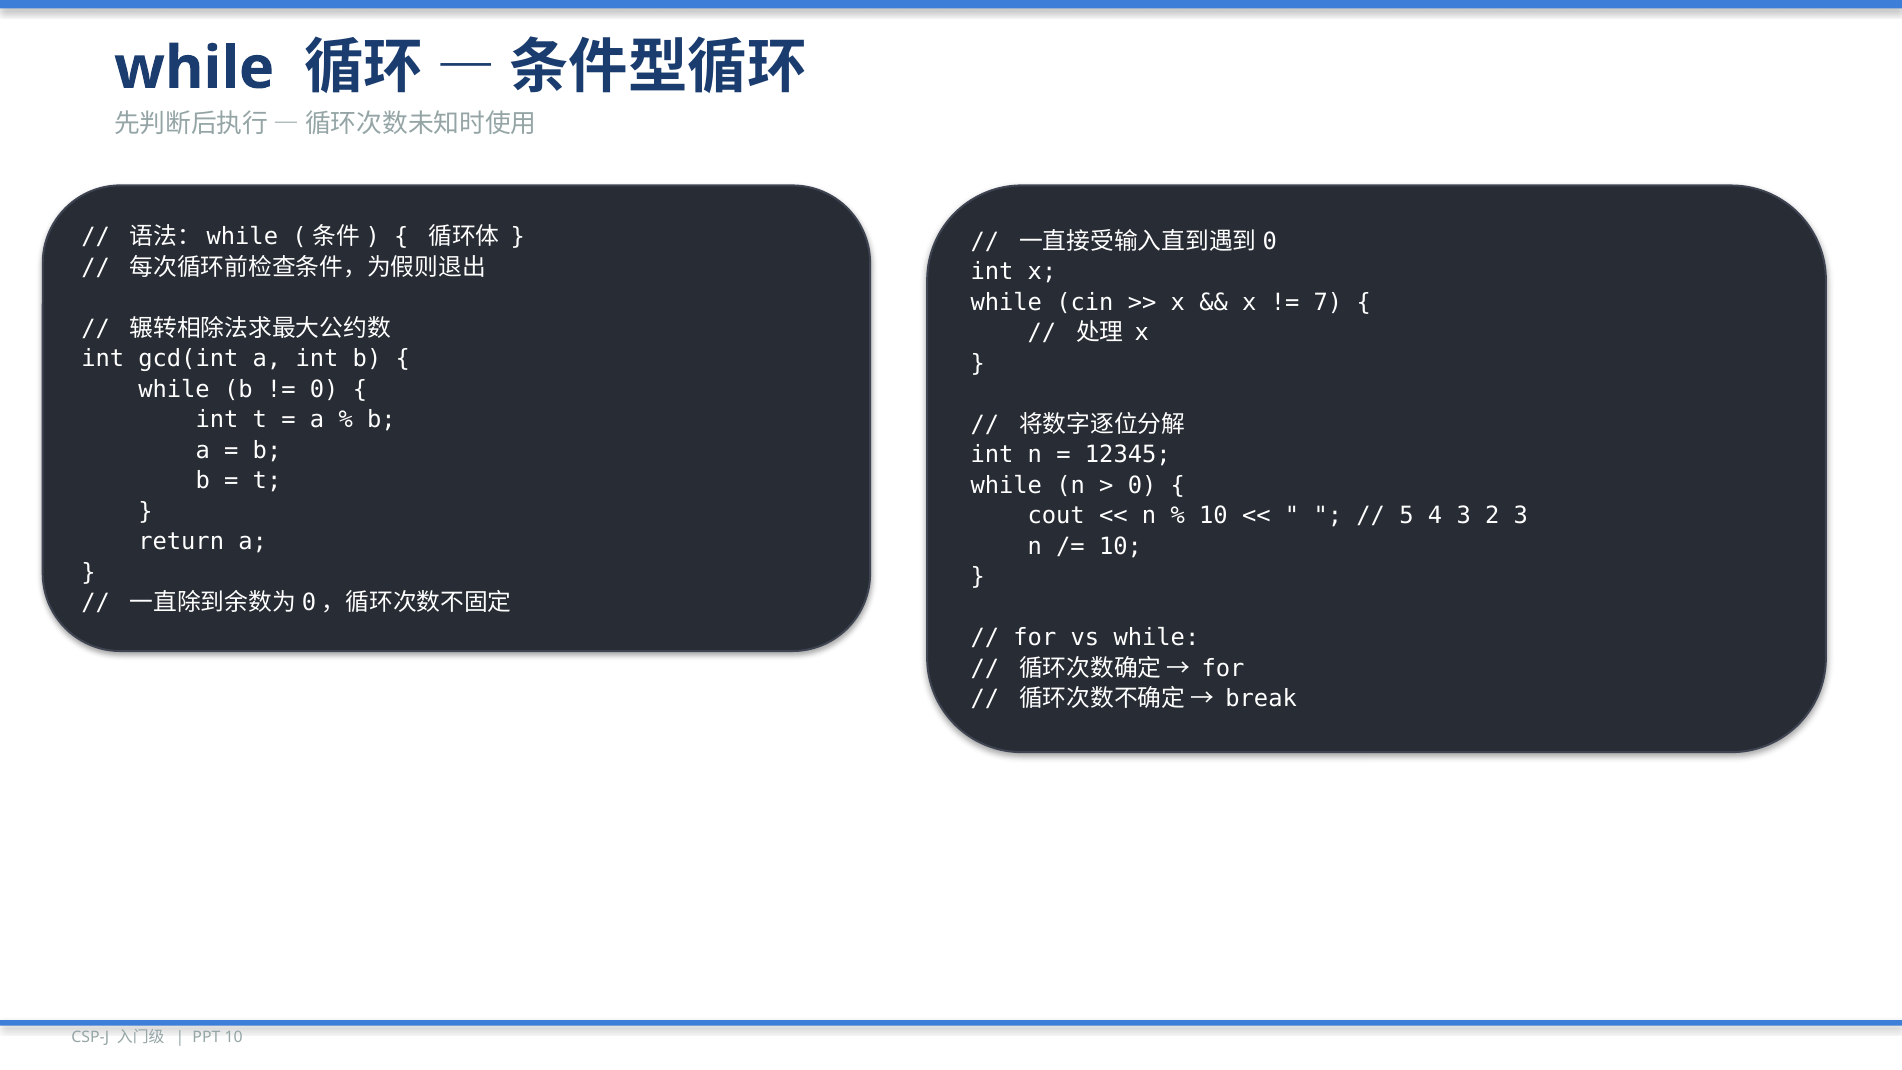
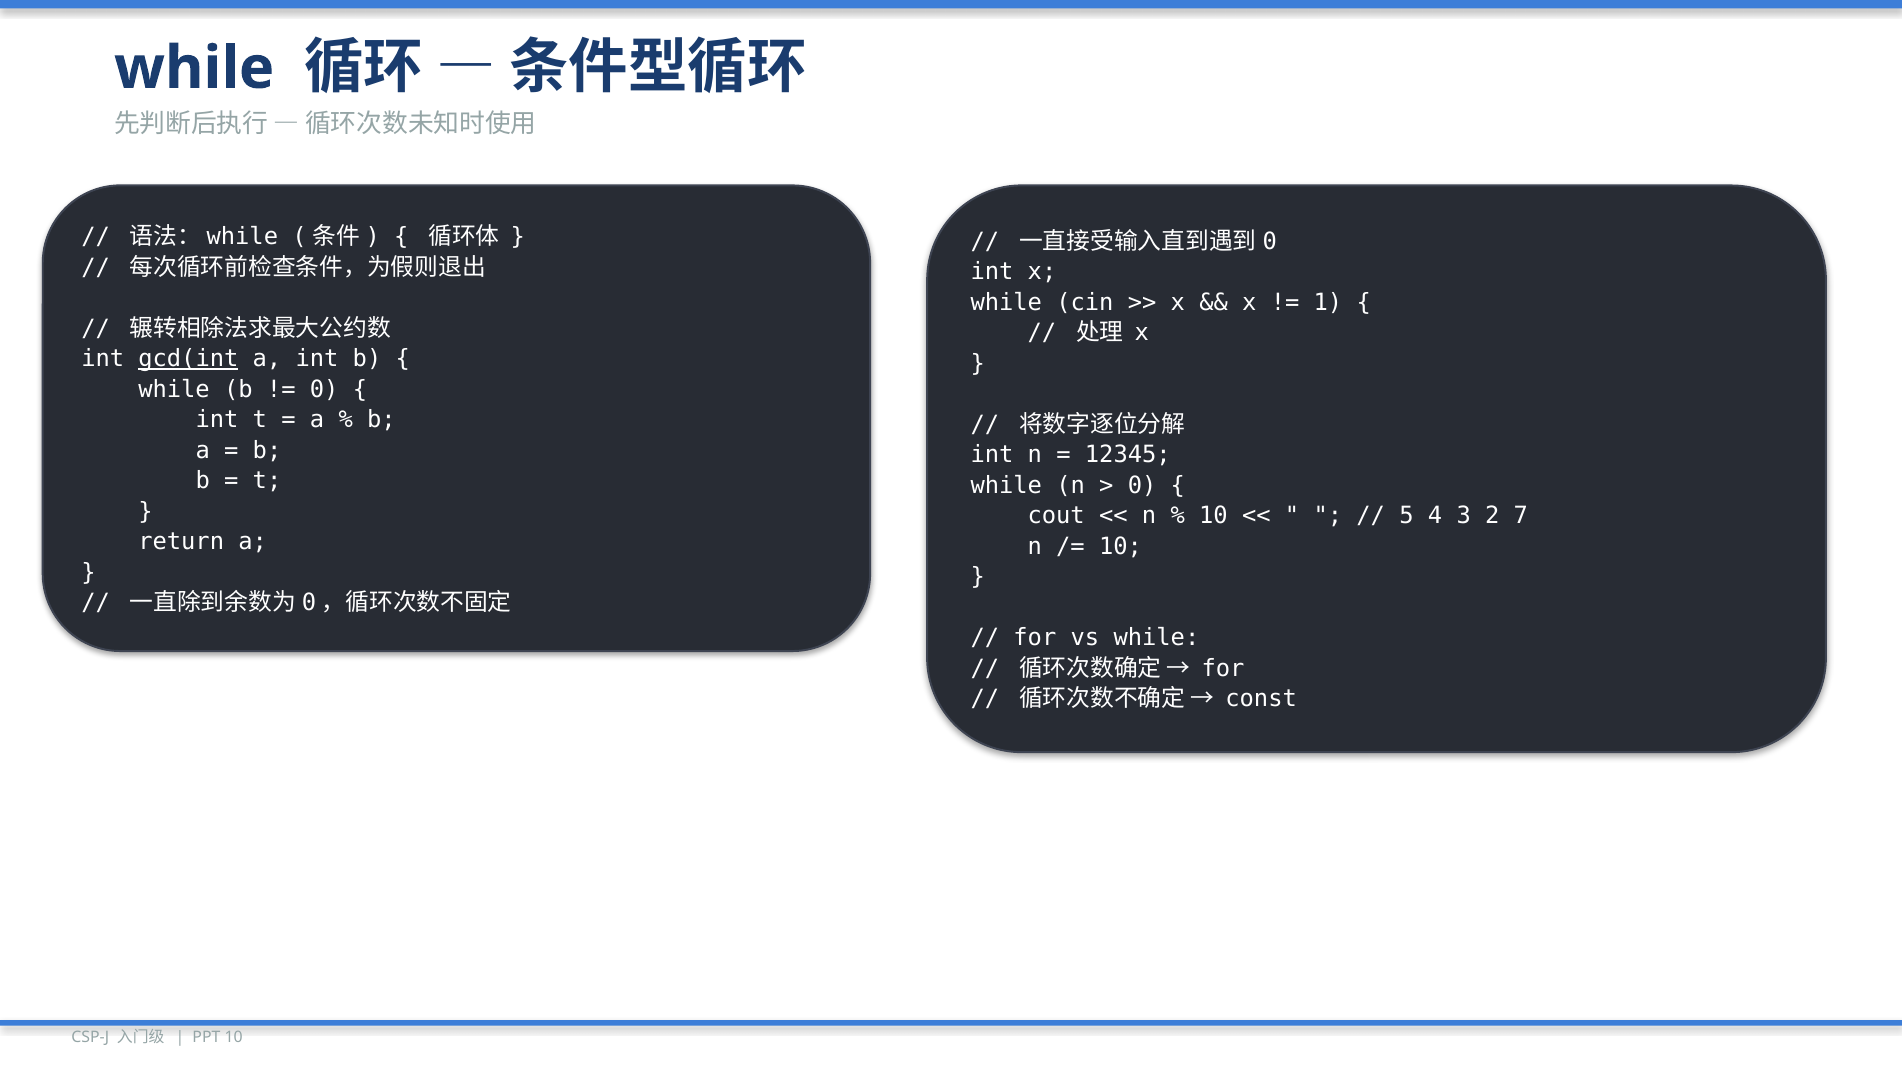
7: 7 -> 1 (1328, 303)
gcd(int underline: none -> present (188, 359)
2 3: 3 -> 7 (1521, 516)
break: break -> const (1261, 699)
